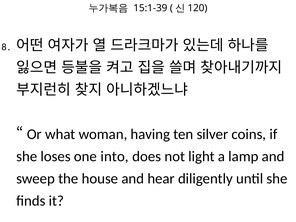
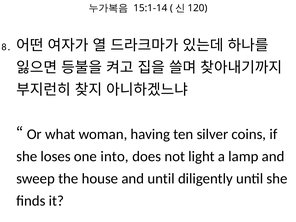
15:1-39: 15:1-39 -> 15:1-14 (150, 8)
and hear: hear -> until (161, 179)
